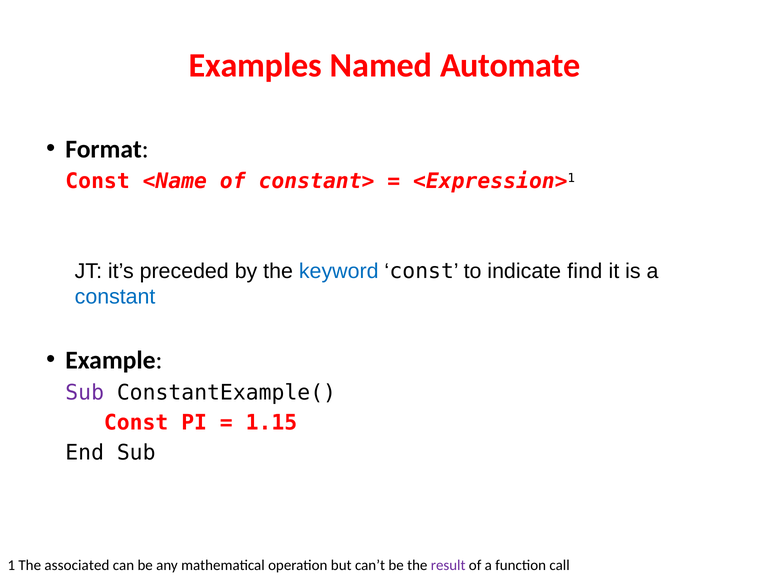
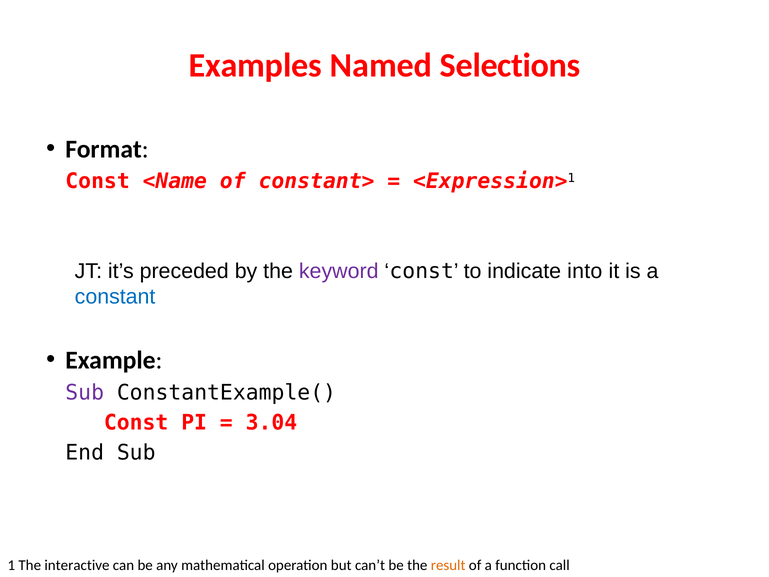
Automate: Automate -> Selections (510, 65)
keyword colour: blue -> purple (339, 271)
find: find -> into (585, 271)
1.15: 1.15 -> 3.04 (271, 422)
associated: associated -> interactive (77, 565)
result colour: purple -> orange (448, 565)
